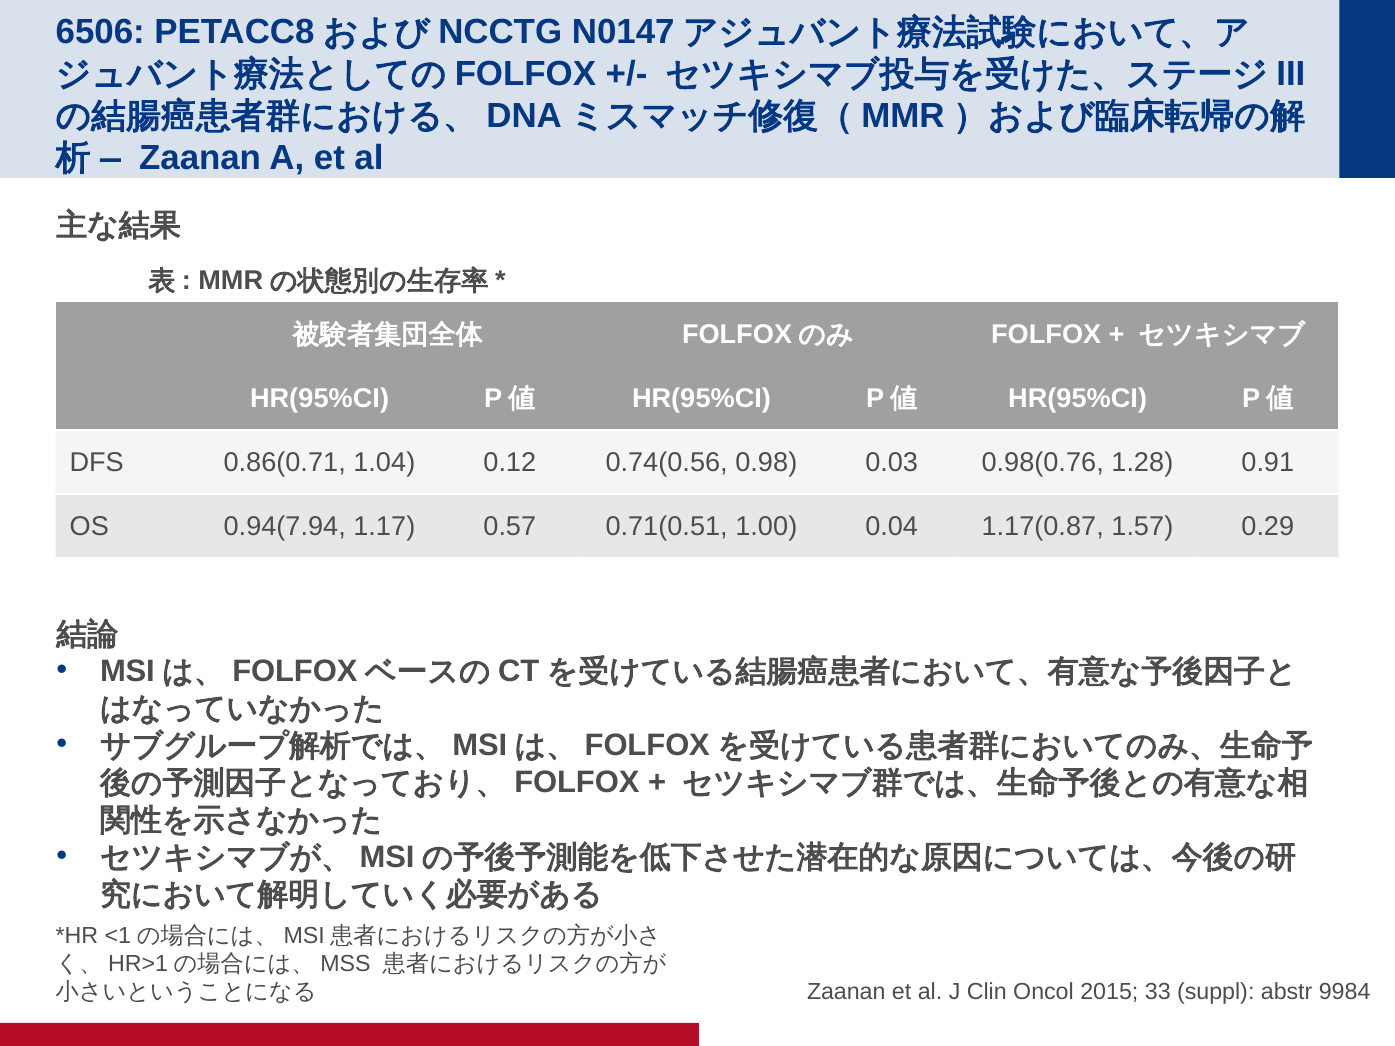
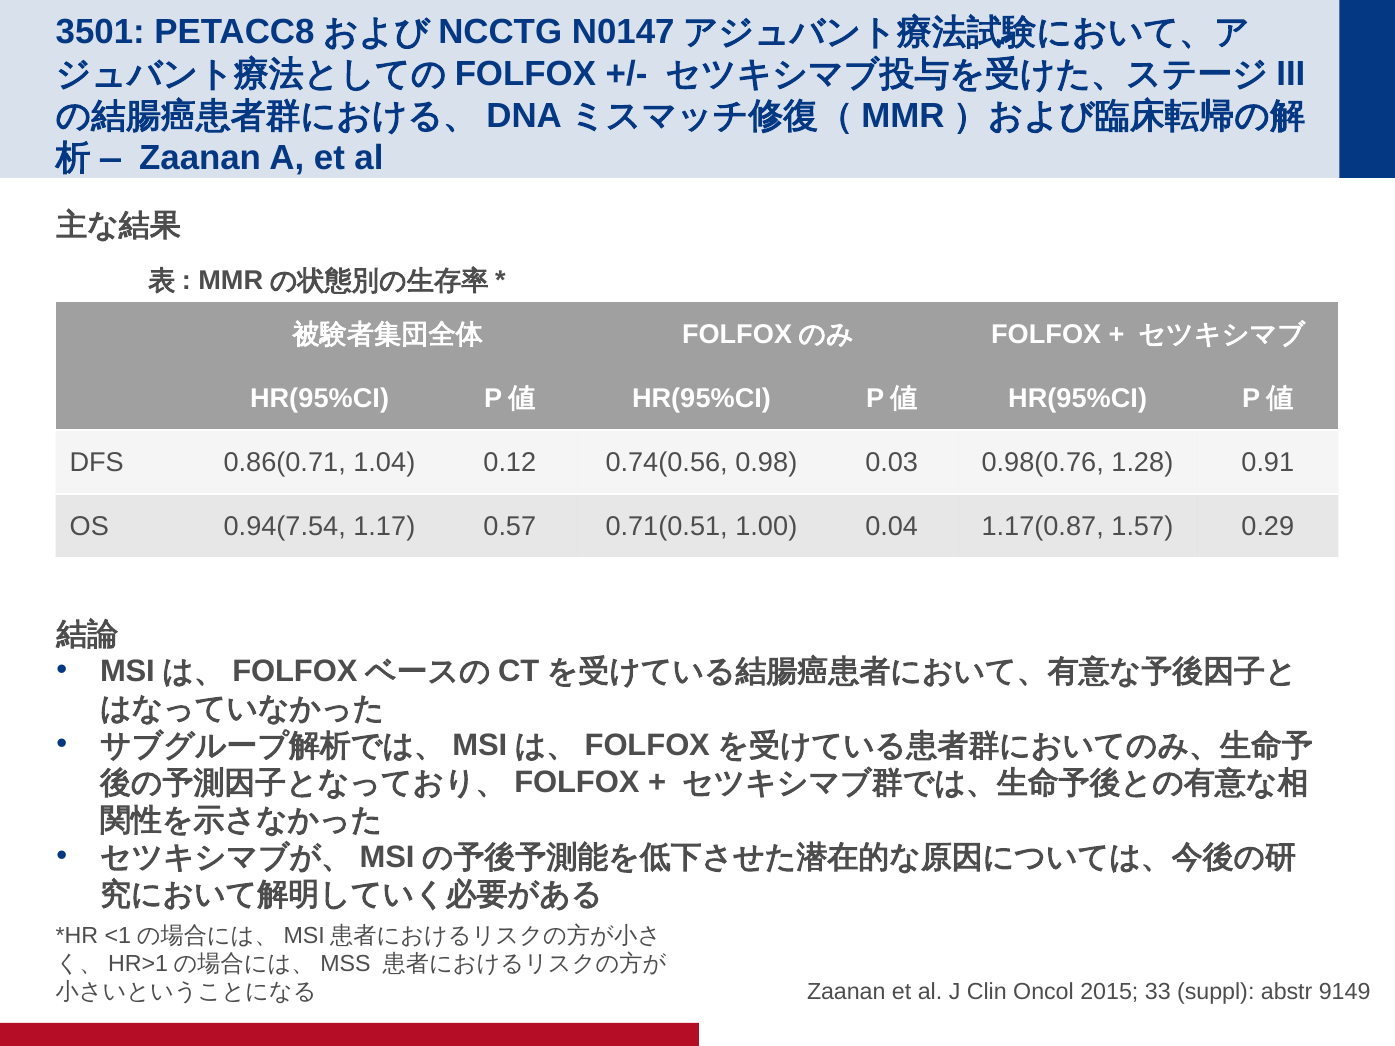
6506: 6506 -> 3501 (100, 32)
0.94(7.94: 0.94(7.94 -> 0.94(7.54 (285, 526)
9984: 9984 -> 9149 (1345, 992)
